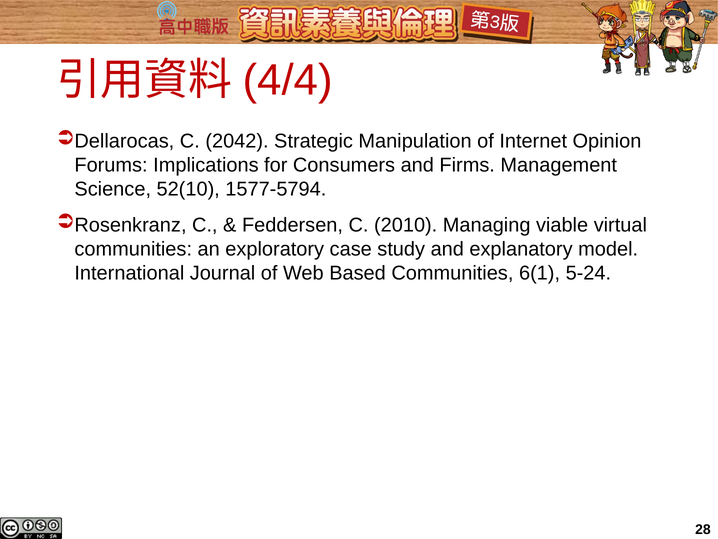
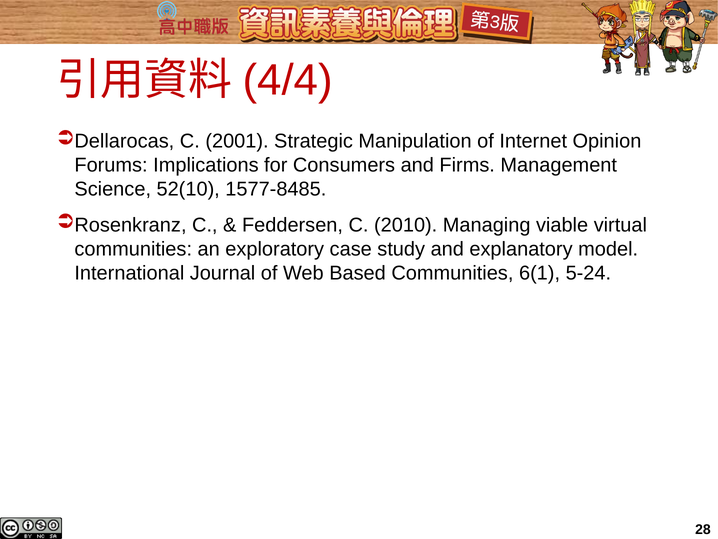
2042: 2042 -> 2001 (237, 141)
1577-5794: 1577-5794 -> 1577-8485 (276, 189)
